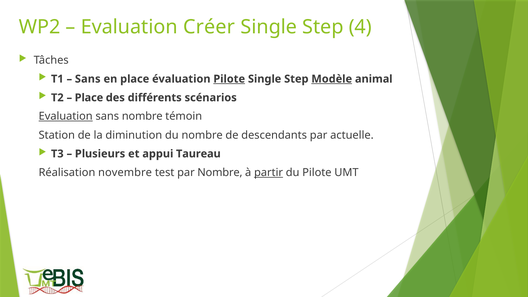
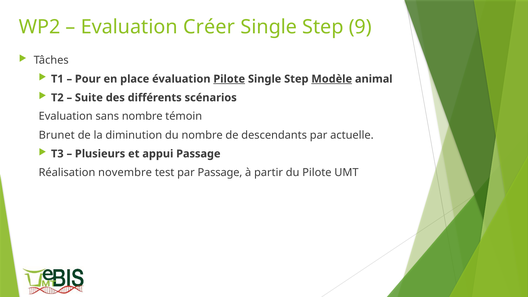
4: 4 -> 9 (360, 27)
Sans: Sans -> Pour (88, 79)
Place: Place -> Suite (89, 98)
Evaluation underline: present -> none (66, 116)
Station: Station -> Brunet (57, 135)
appui Taureau: Taureau -> Passage (198, 154)
par Nombre: Nombre -> Passage (220, 172)
partir underline: present -> none (269, 172)
